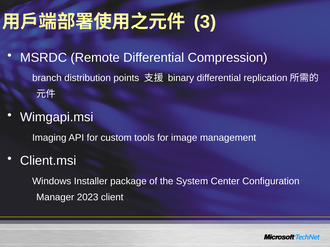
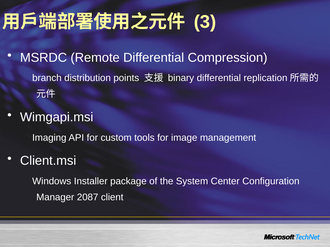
2023: 2023 -> 2087 (88, 198)
